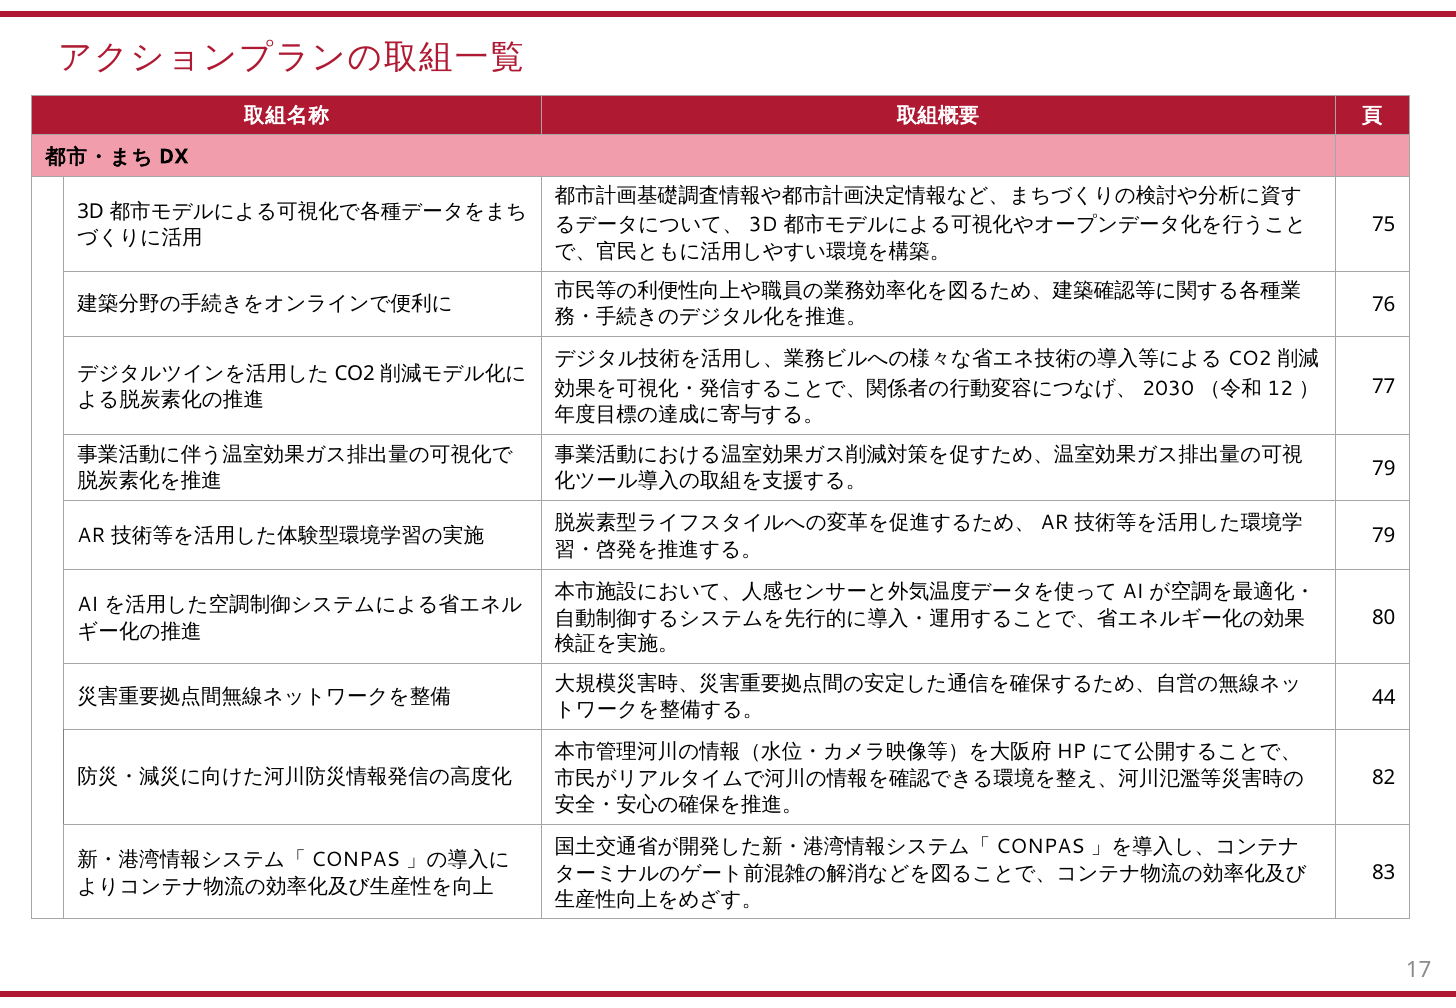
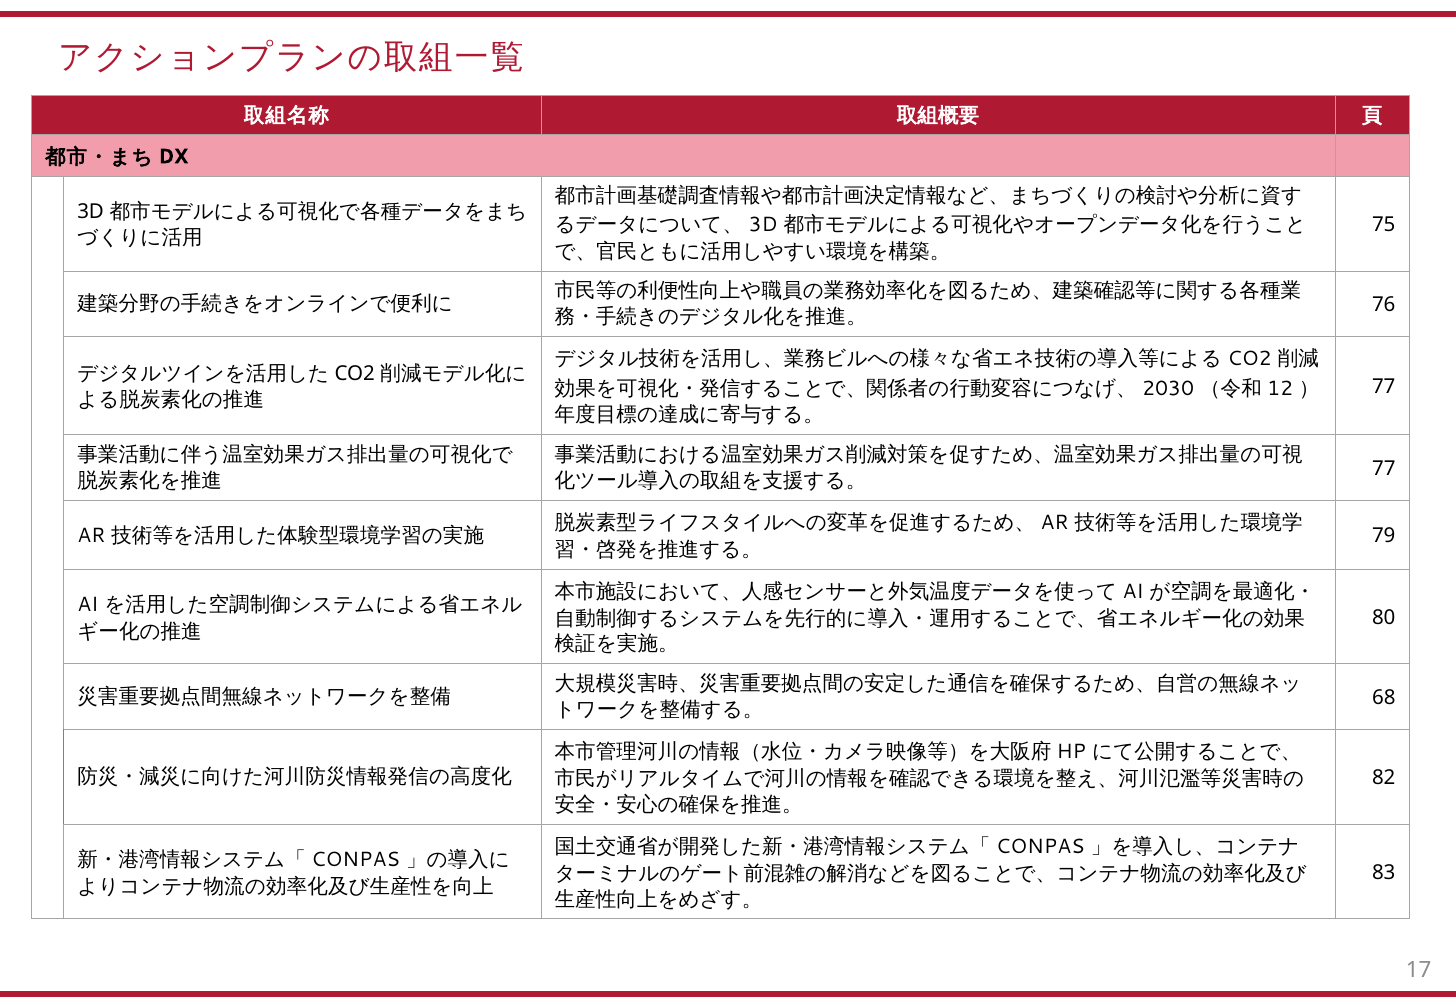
79: 79 -> 77 (1384, 469)
44: 44 -> 68 (1384, 698)
